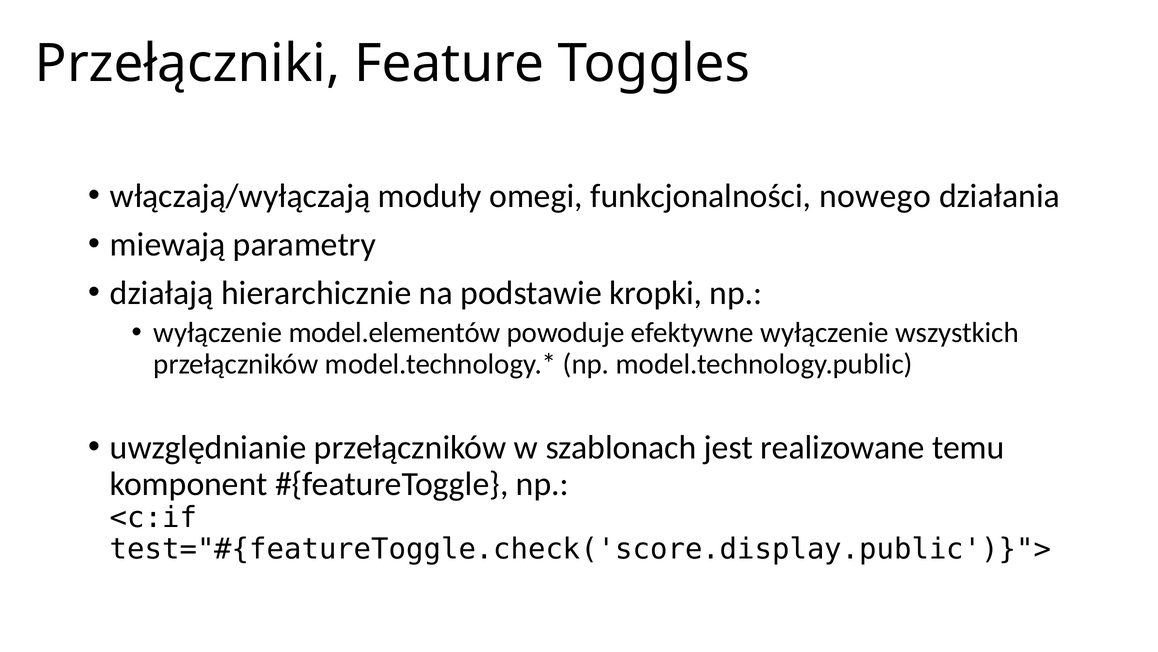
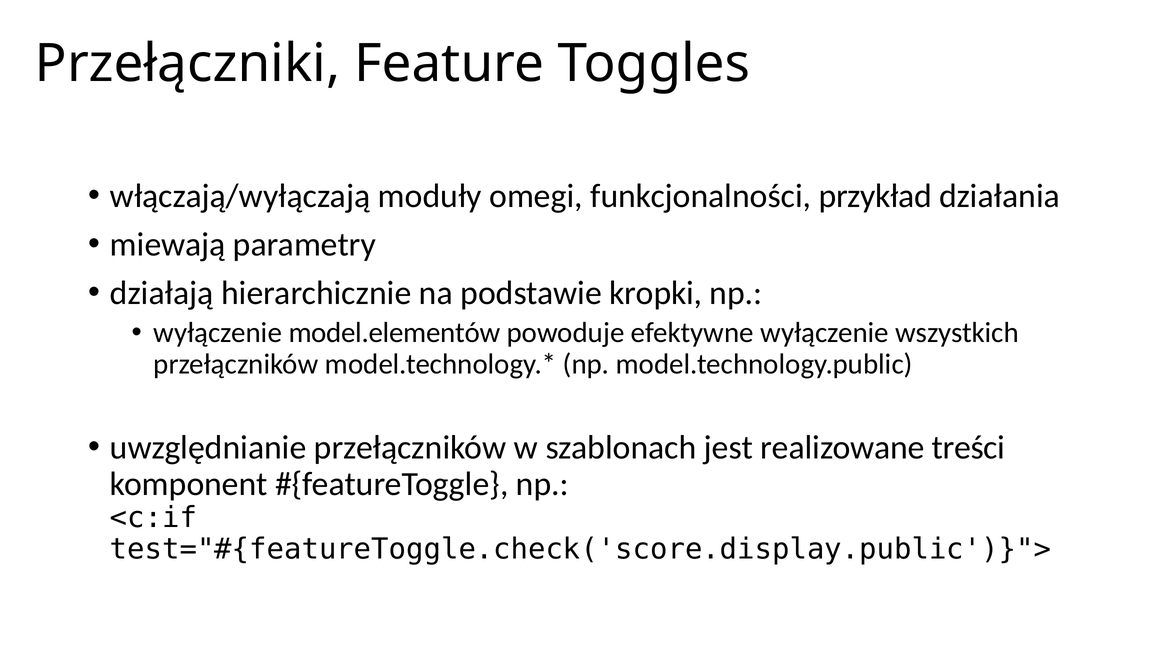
nowego: nowego -> przykład (875, 196)
temu: temu -> treści (968, 447)
